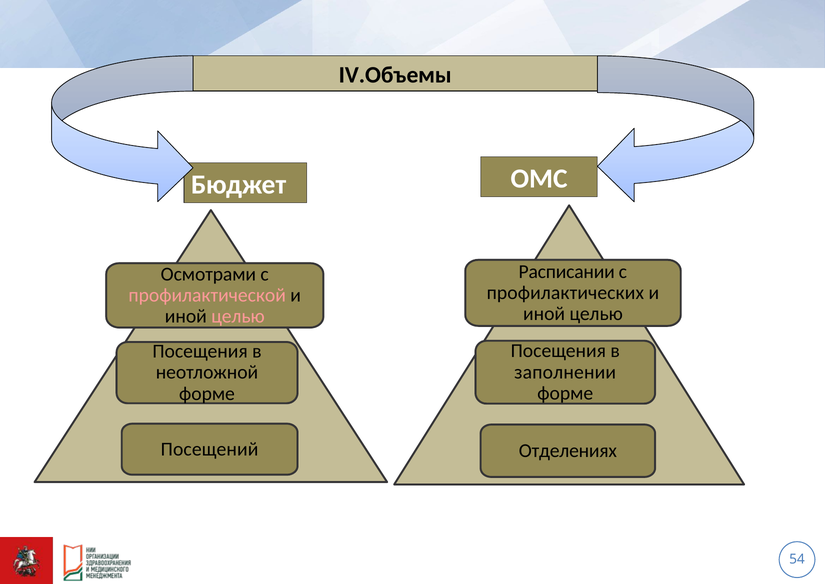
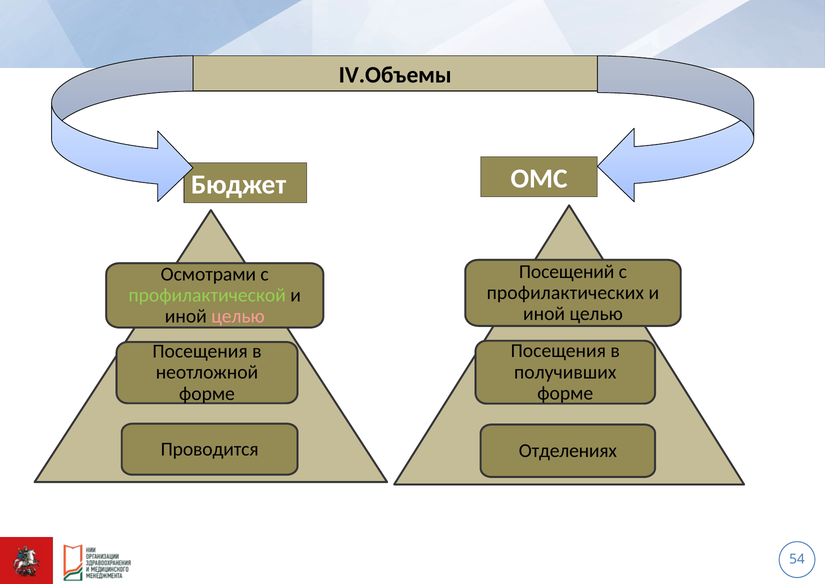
Расписании: Расписании -> Посещений (567, 271)
профилактической colour: pink -> light green (207, 295)
заполнении: заполнении -> получивших (565, 372)
Посещений: Посещений -> Проводится (210, 449)
